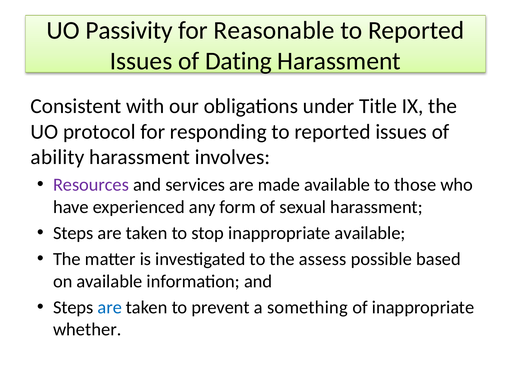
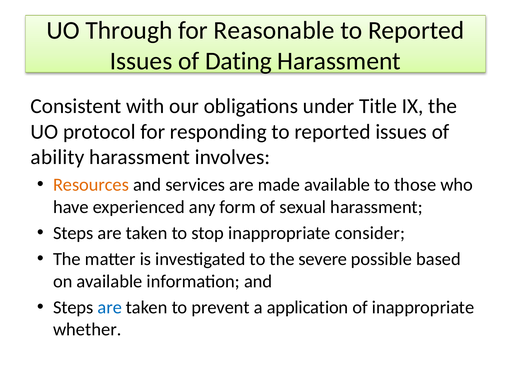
Passivity: Passivity -> Through (129, 30)
Resources colour: purple -> orange (91, 185)
inappropriate available: available -> consider (370, 233)
assess: assess -> severe (323, 259)
something: something -> application (308, 308)
